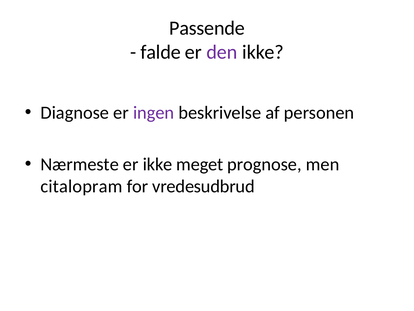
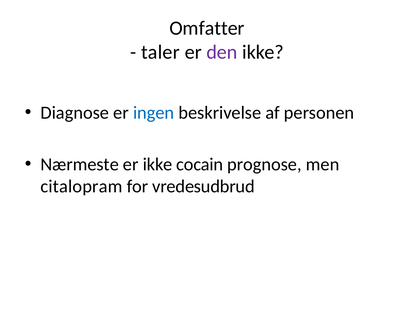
Passende: Passende -> Omfatter (207, 28)
falde: falde -> taler (160, 52)
ingen colour: purple -> blue (154, 113)
meget: meget -> cocain (200, 164)
